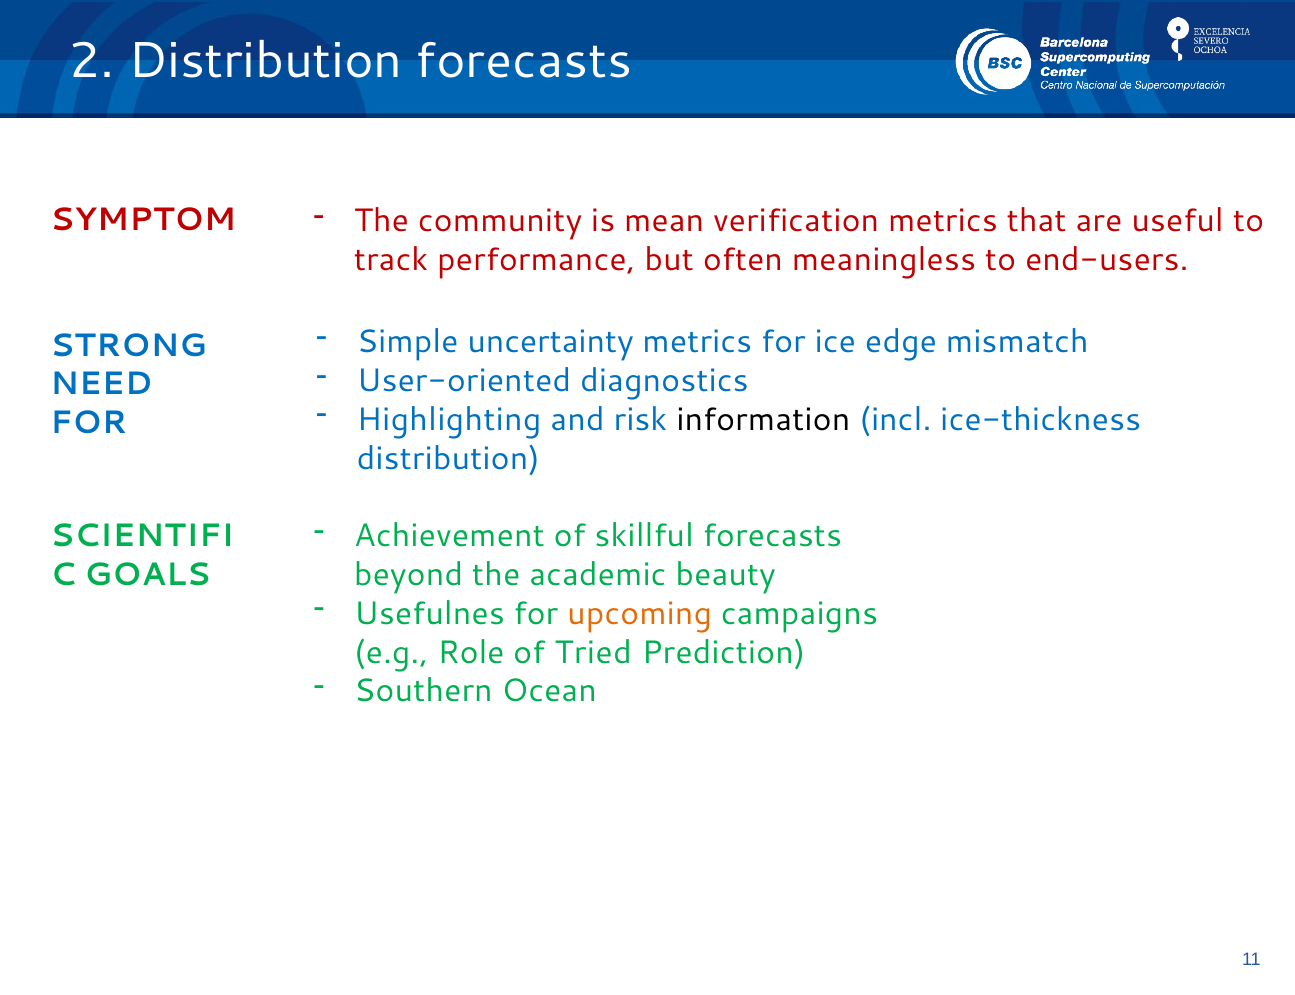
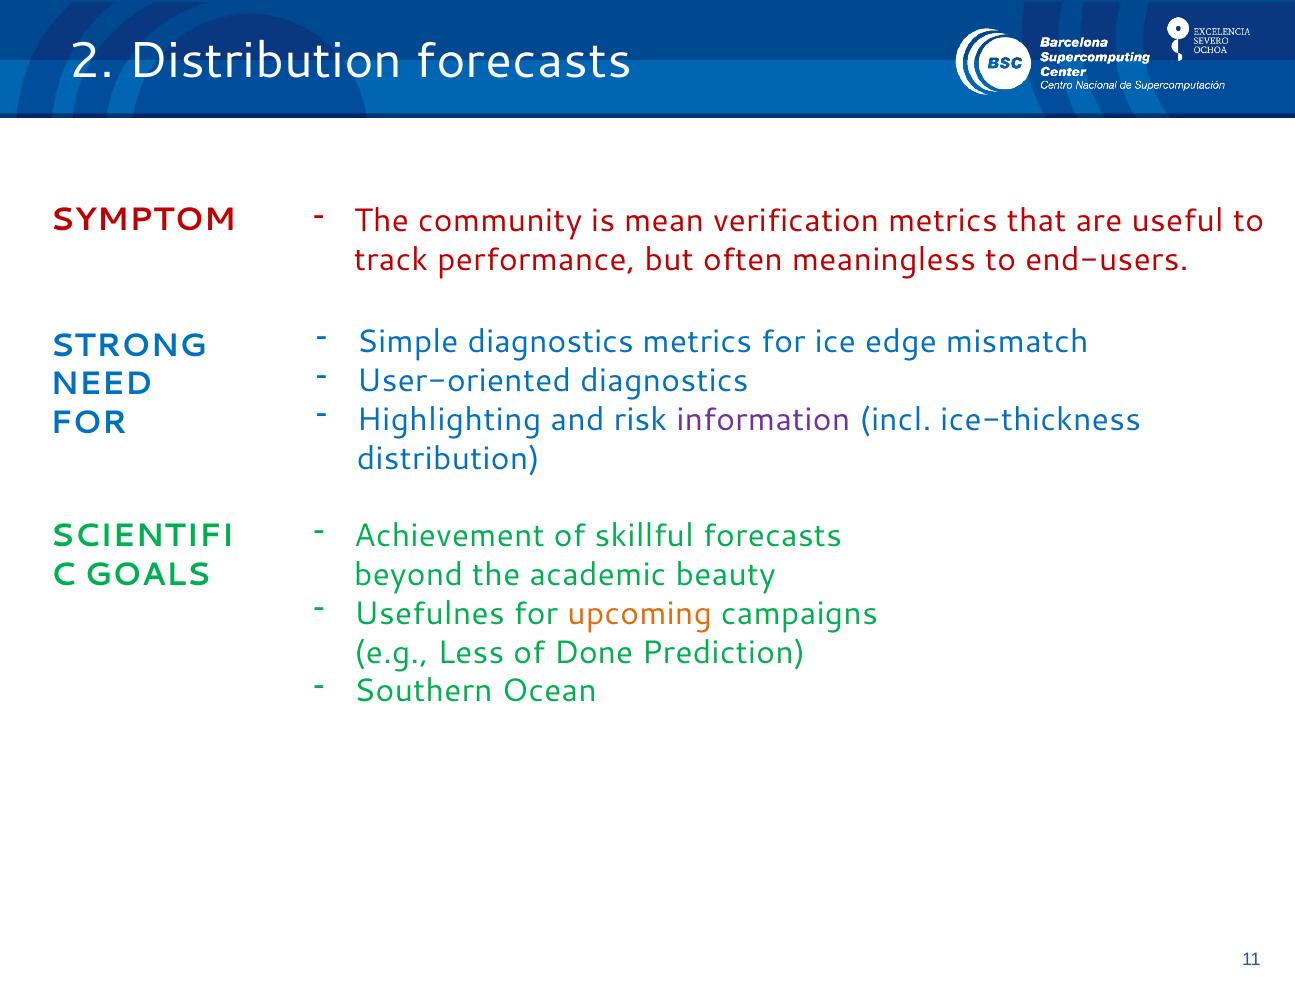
Simple uncertainty: uncertainty -> diagnostics (551, 342)
information colour: black -> purple (763, 419)
Role: Role -> Less (471, 652)
Tried: Tried -> Done (594, 652)
